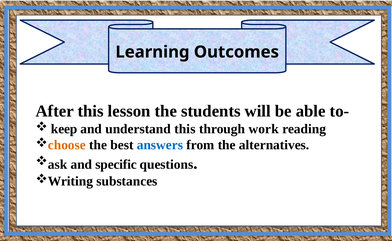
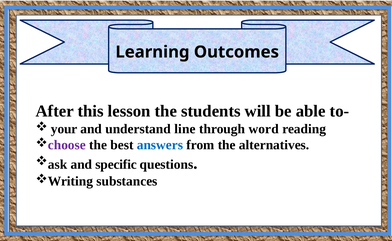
keep: keep -> your (64, 129)
understand this: this -> line (185, 129)
work: work -> word (264, 129)
choose colour: orange -> purple (67, 145)
